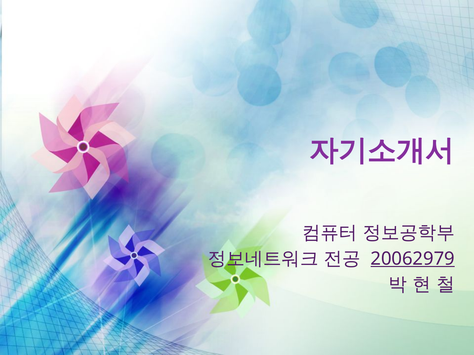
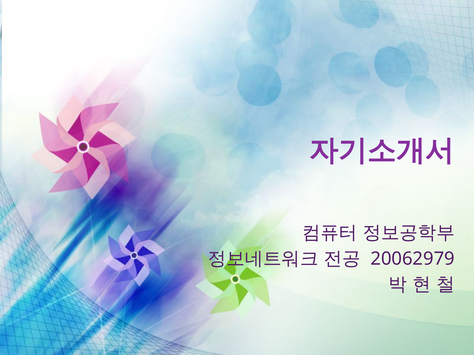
20062979 underline: present -> none (413, 259)
